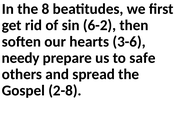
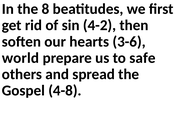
6-2: 6-2 -> 4-2 (100, 25)
needy: needy -> world (20, 58)
2-8: 2-8 -> 4-8 (65, 90)
